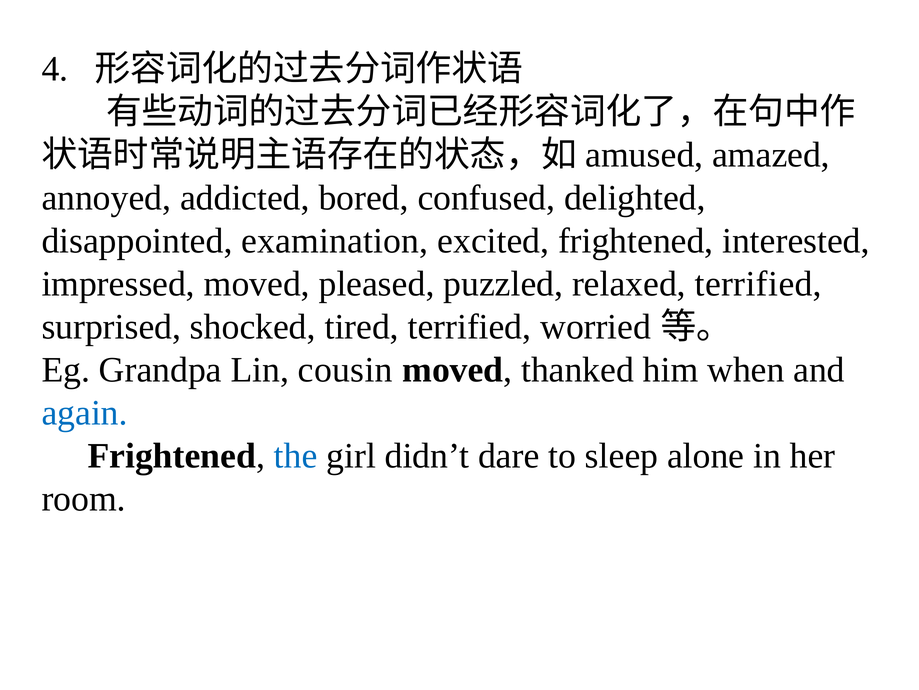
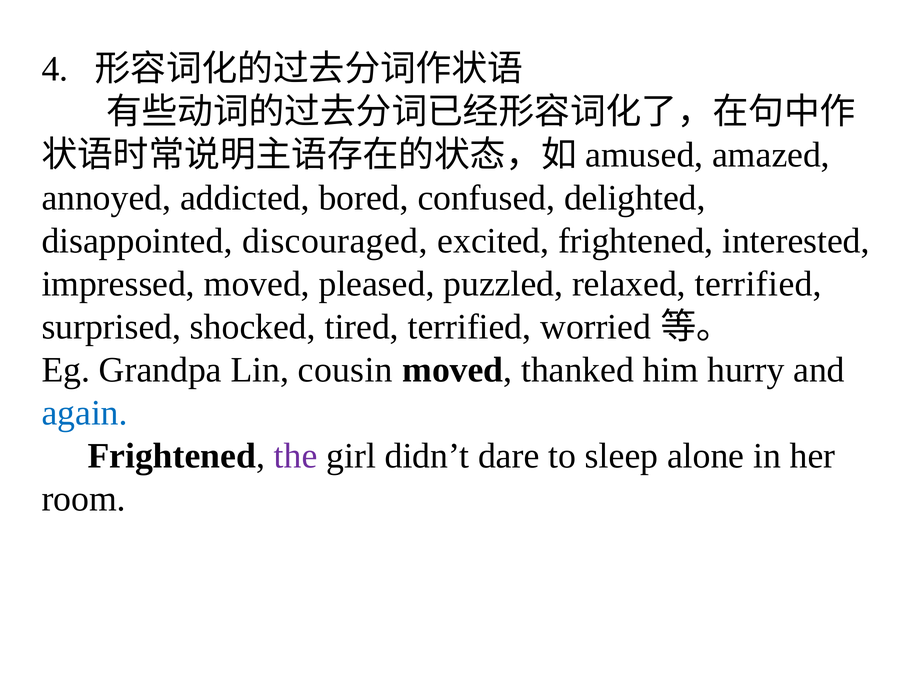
examination: examination -> discouraged (335, 241)
when: when -> hurry (746, 369)
the colour: blue -> purple (296, 455)
